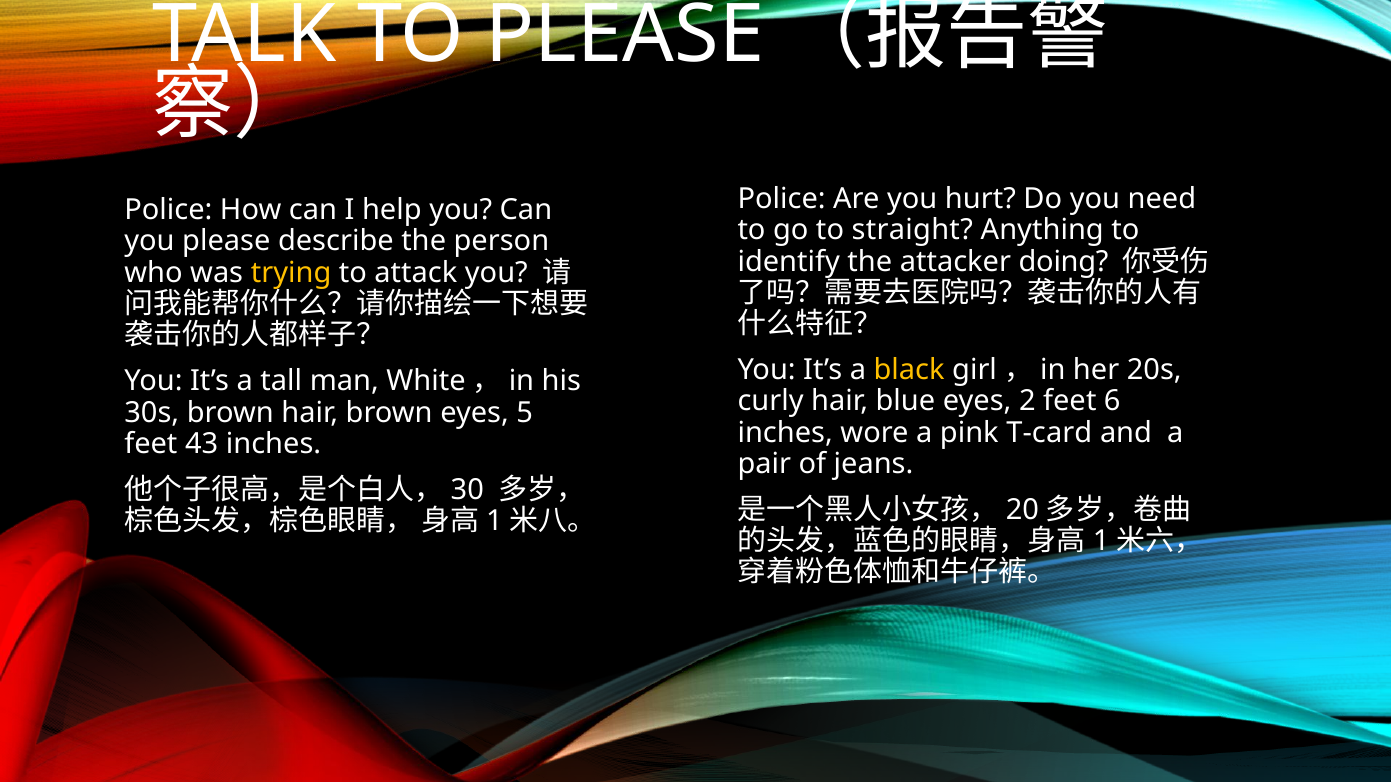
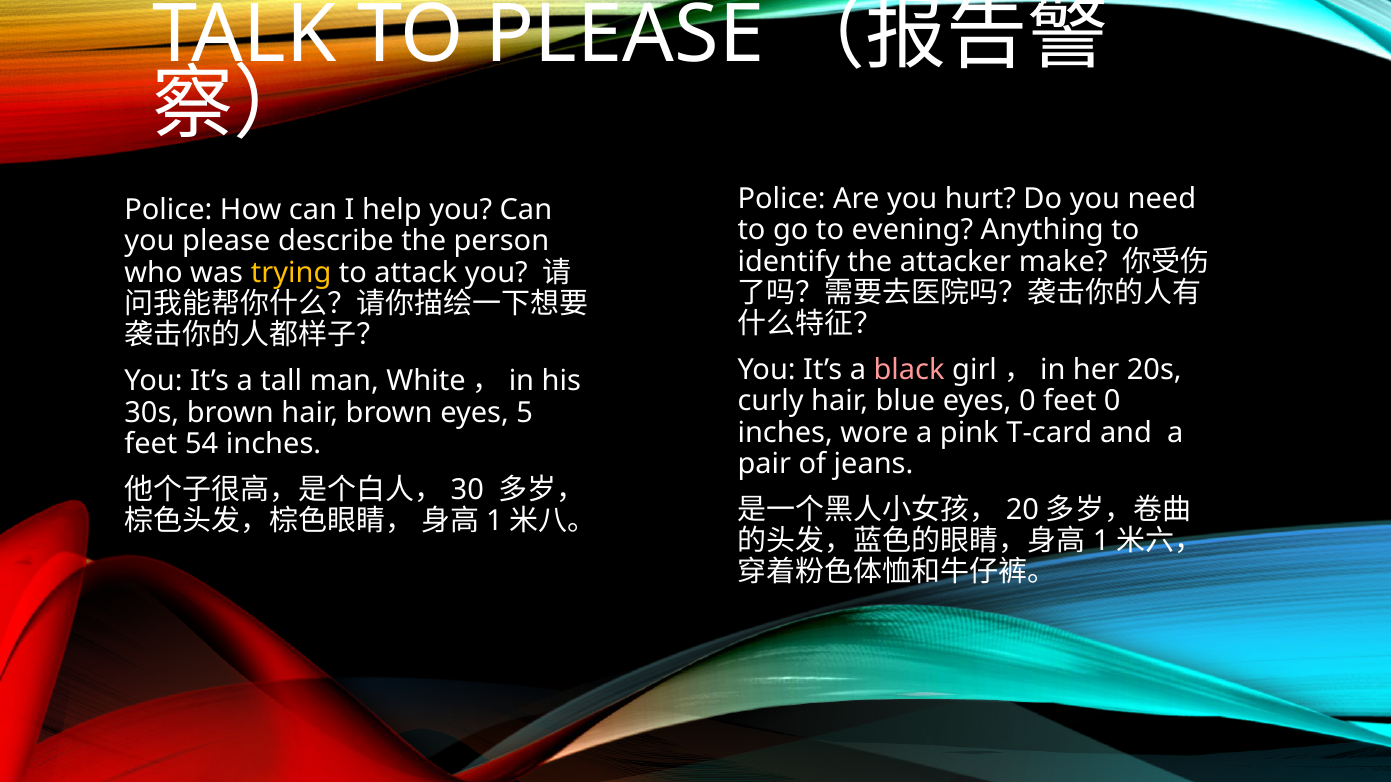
straight: straight -> evening (912, 230)
doing: doing -> make (1063, 262)
black colour: yellow -> pink (909, 370)
eyes 2: 2 -> 0 (1027, 401)
feet 6: 6 -> 0 (1112, 401)
43: 43 -> 54 (202, 444)
